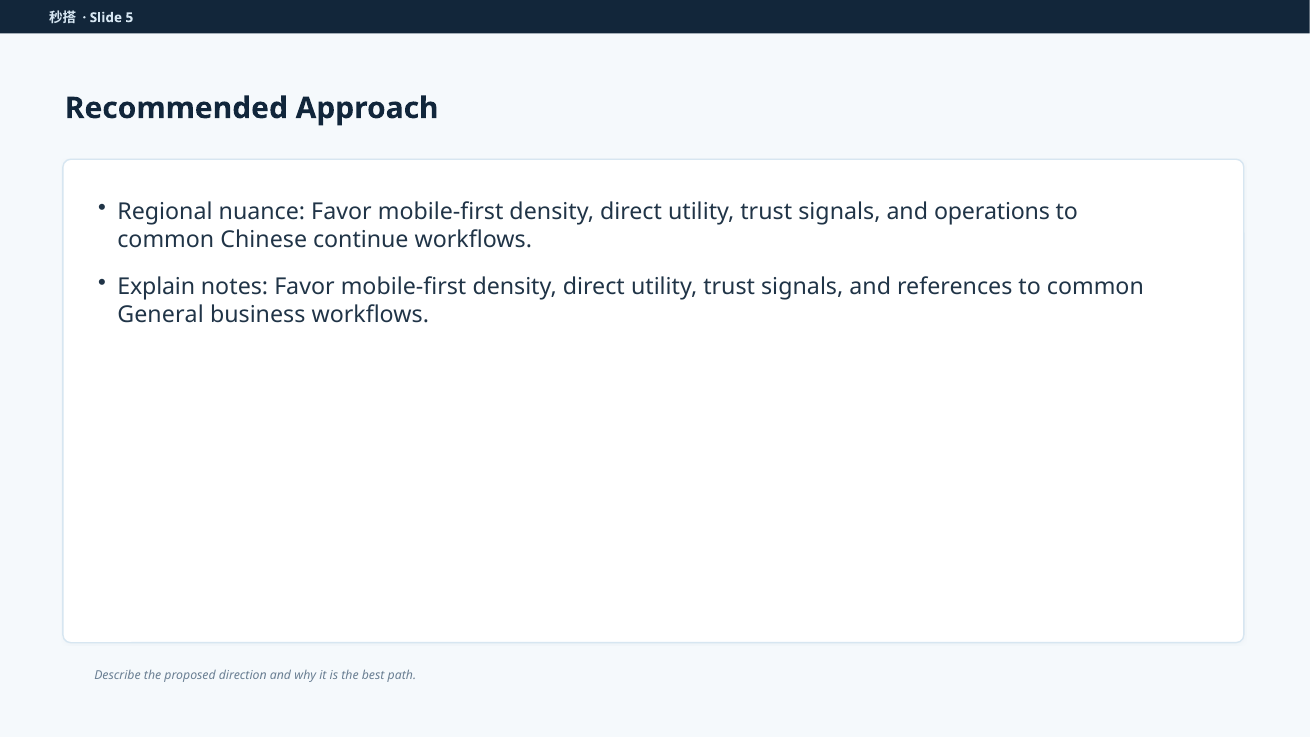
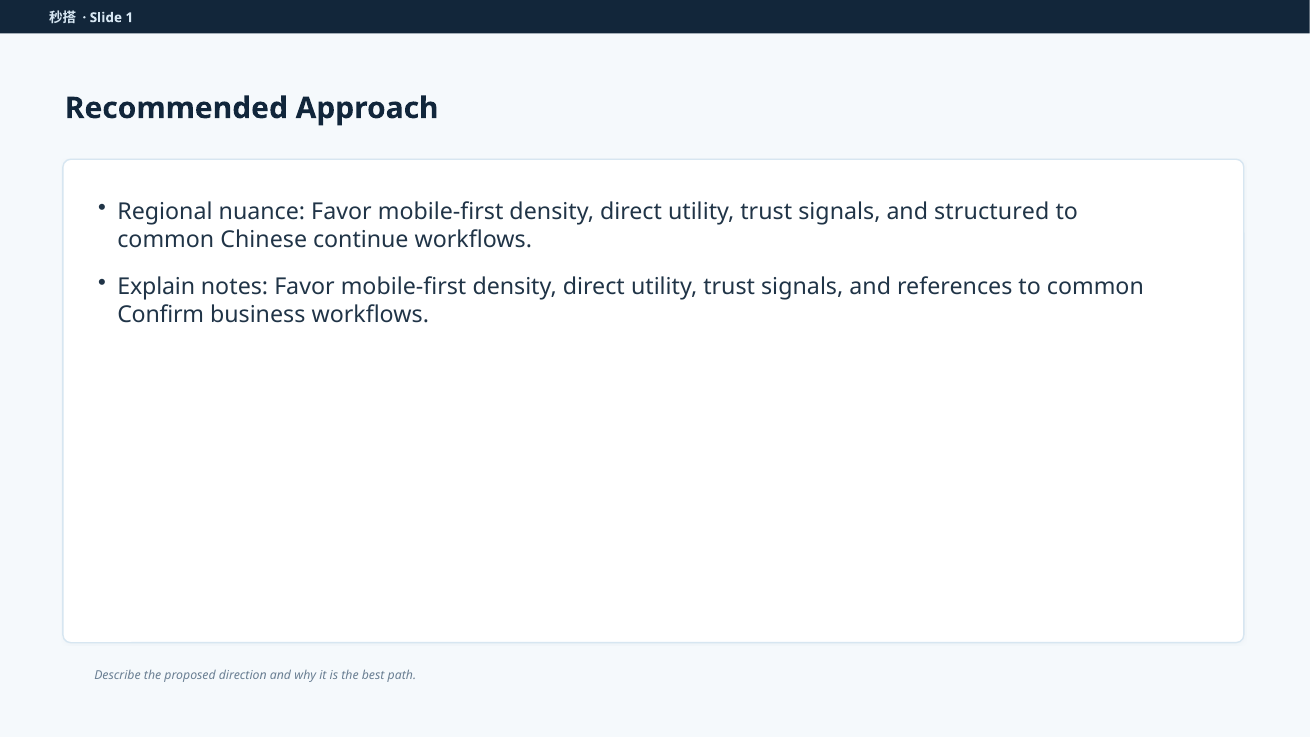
5: 5 -> 1 (129, 18)
operations: operations -> structured (992, 212)
General: General -> Confirm (161, 315)
